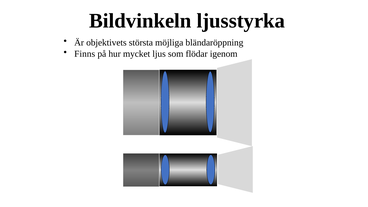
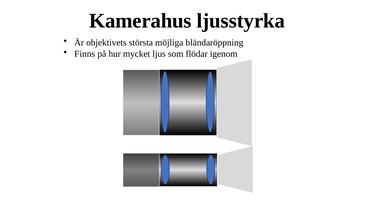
Bildvinkeln: Bildvinkeln -> Kamerahus (140, 21)
